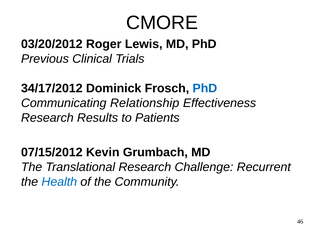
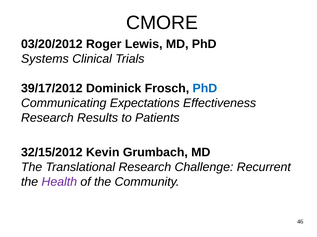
Previous: Previous -> Systems (45, 59)
34/17/2012: 34/17/2012 -> 39/17/2012 (52, 89)
Relationship: Relationship -> Expectations (145, 103)
07/15/2012: 07/15/2012 -> 32/15/2012 (52, 153)
Health colour: blue -> purple (59, 182)
